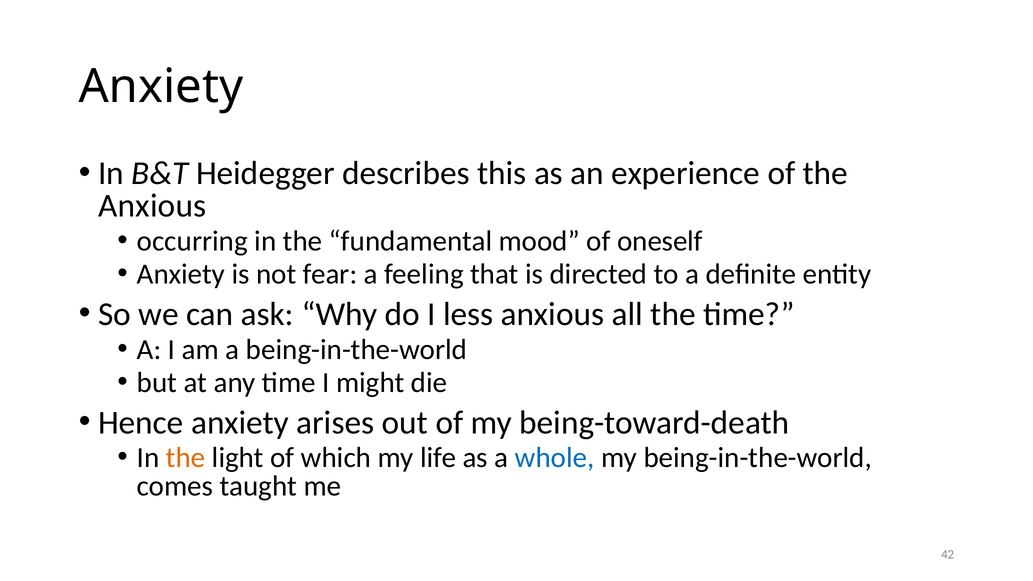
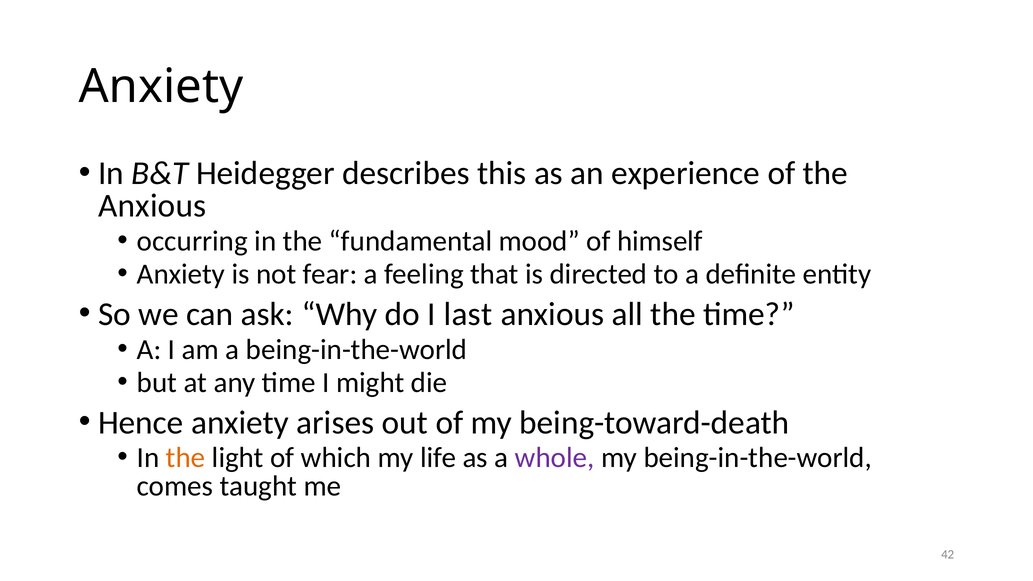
oneself: oneself -> himself (660, 241)
less: less -> last (468, 314)
whole colour: blue -> purple (555, 458)
